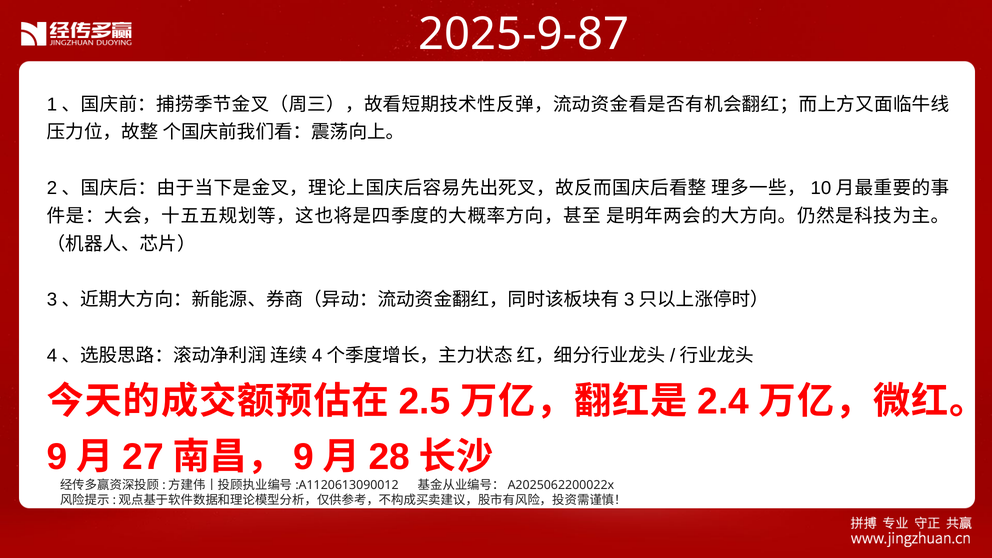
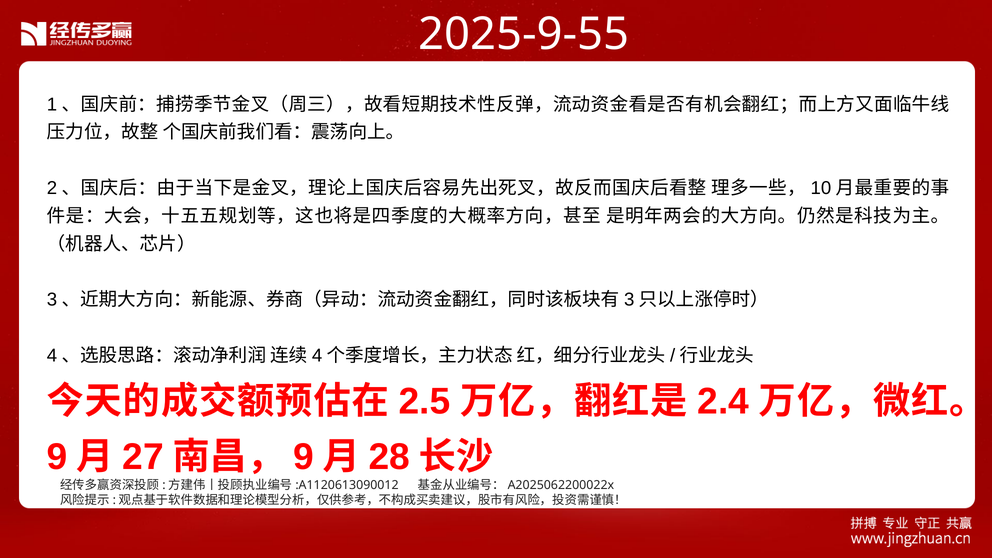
2025-9-87: 2025-9-87 -> 2025-9-55 (524, 34)
